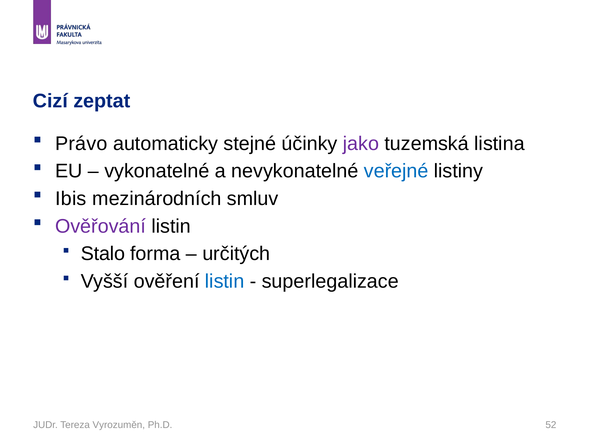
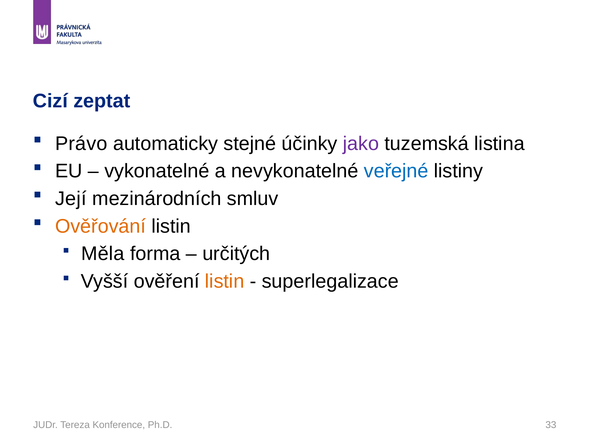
Ibis: Ibis -> Její (71, 199)
Ověřování colour: purple -> orange (101, 226)
Stalo: Stalo -> Měla (103, 254)
listin colour: blue -> orange (225, 281)
Vyrozuměn: Vyrozuměn -> Konference (119, 425)
52: 52 -> 33 (551, 425)
